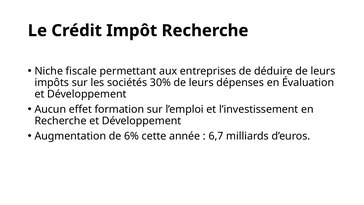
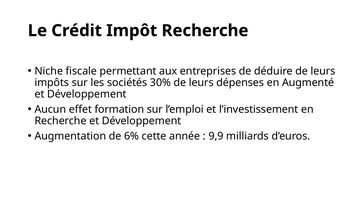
Évaluation: Évaluation -> Augmenté (308, 82)
6,7: 6,7 -> 9,9 (216, 136)
